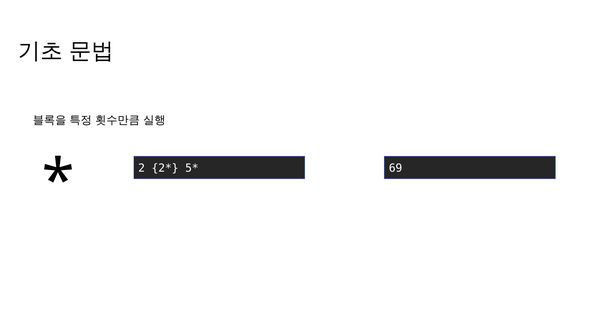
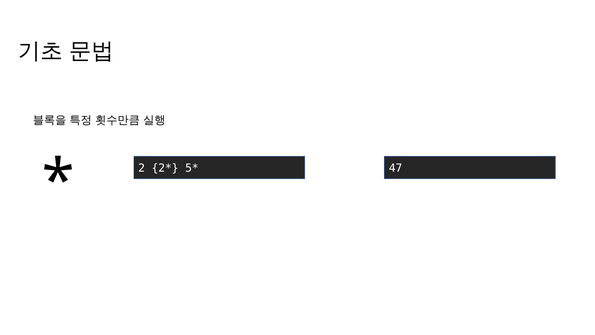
69: 69 -> 47 (396, 168)
